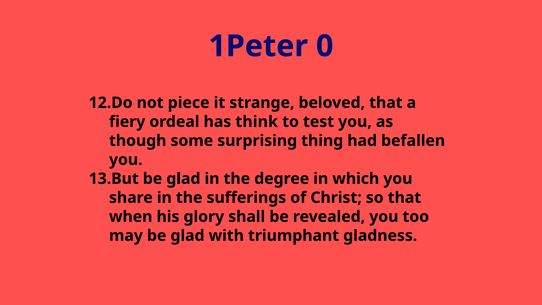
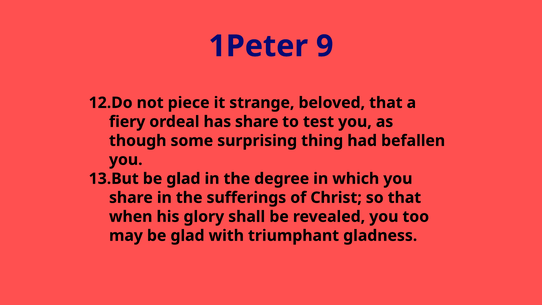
0: 0 -> 9 (325, 46)
has think: think -> share (257, 122)
